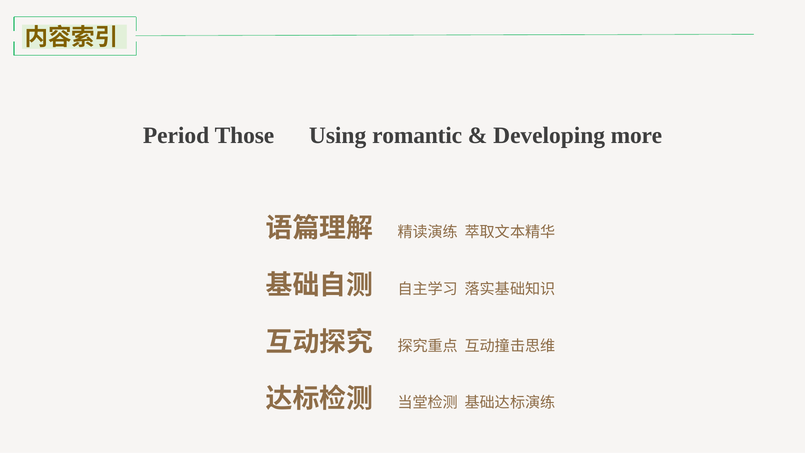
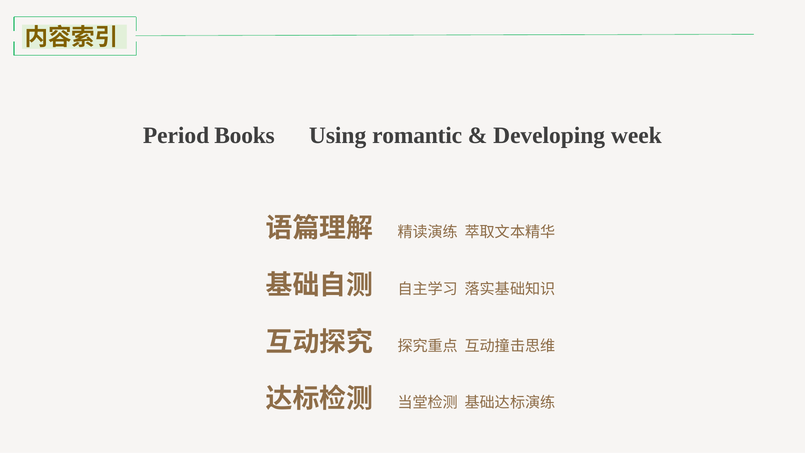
Those: Those -> Books (245, 136)
more: more -> week (636, 136)
